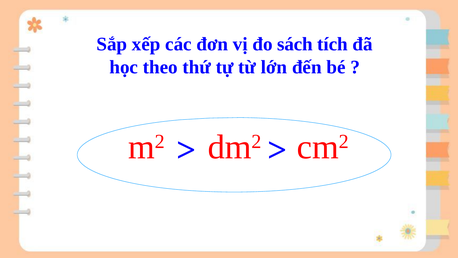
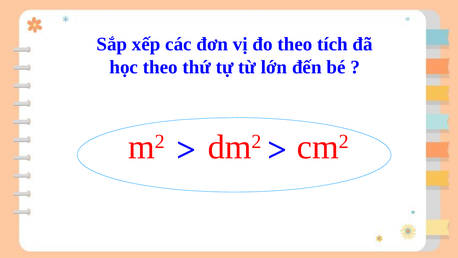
đo sách: sách -> theo (295, 44)
